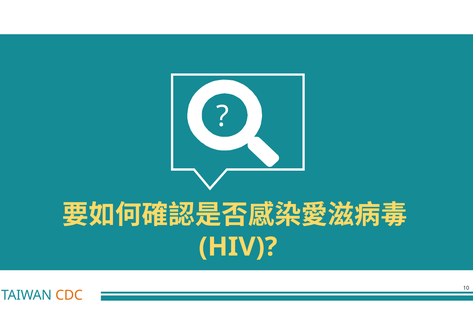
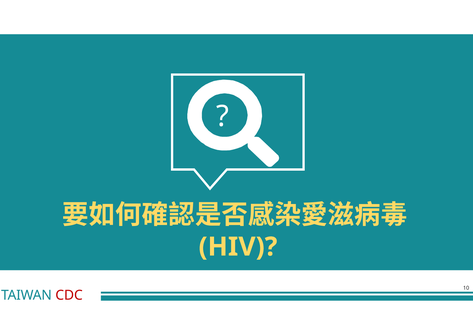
CDC colour: orange -> red (69, 295)
